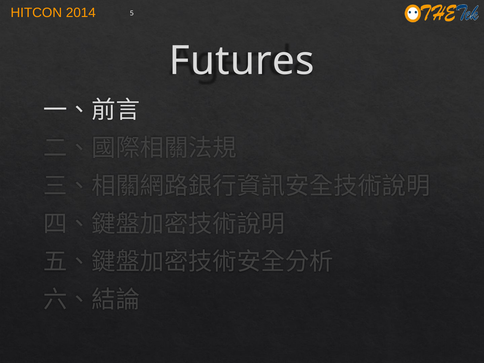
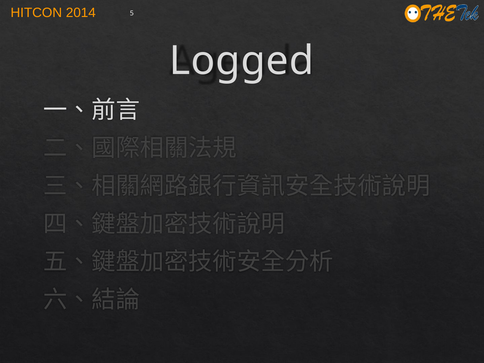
Futures: Futures -> Logged (242, 61)
